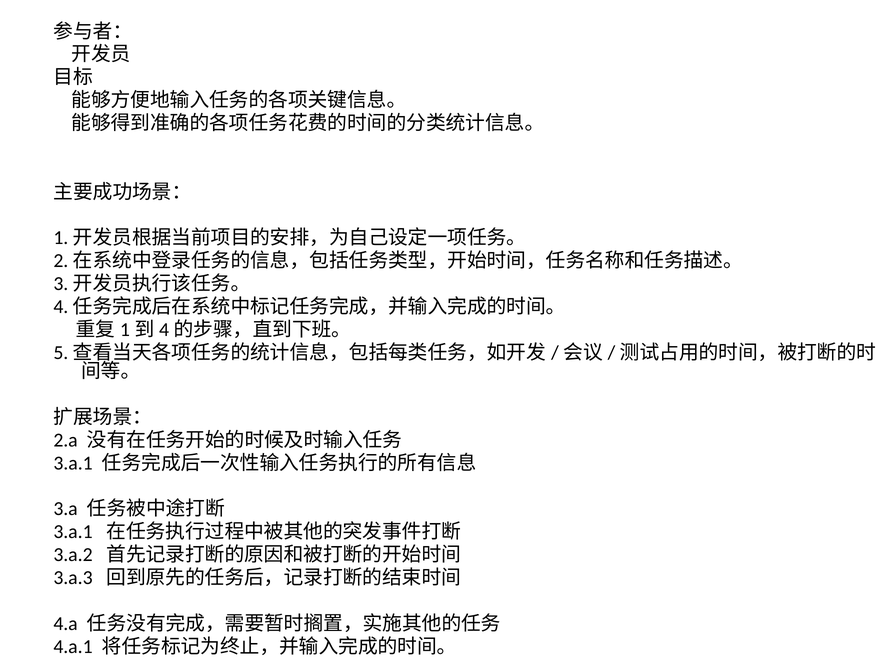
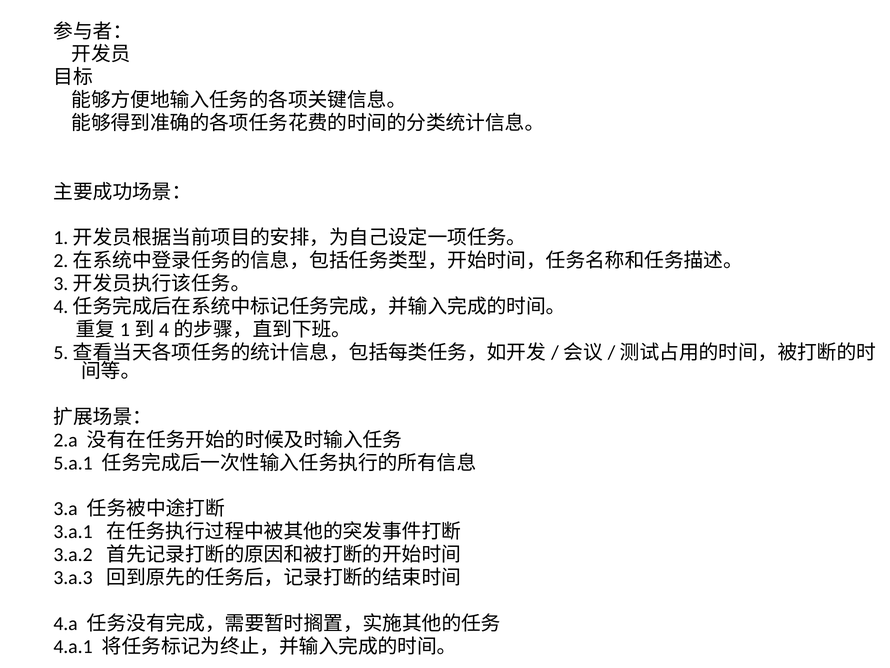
3.a.1: 3.a.1 -> 5.a.1 (73, 463)
